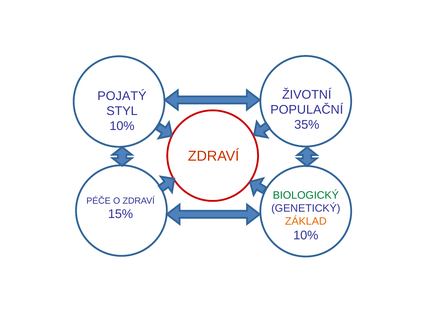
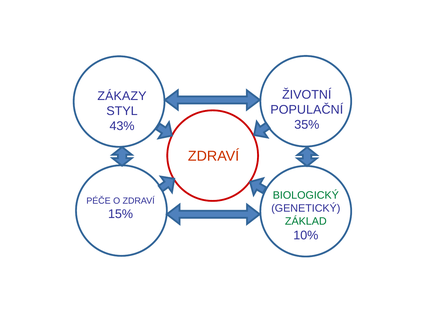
POJATÝ: POJATÝ -> ZÁKAZY (122, 96)
10%: 10% -> 43% (122, 126)
ZÁKLAD colour: orange -> green (306, 221)
